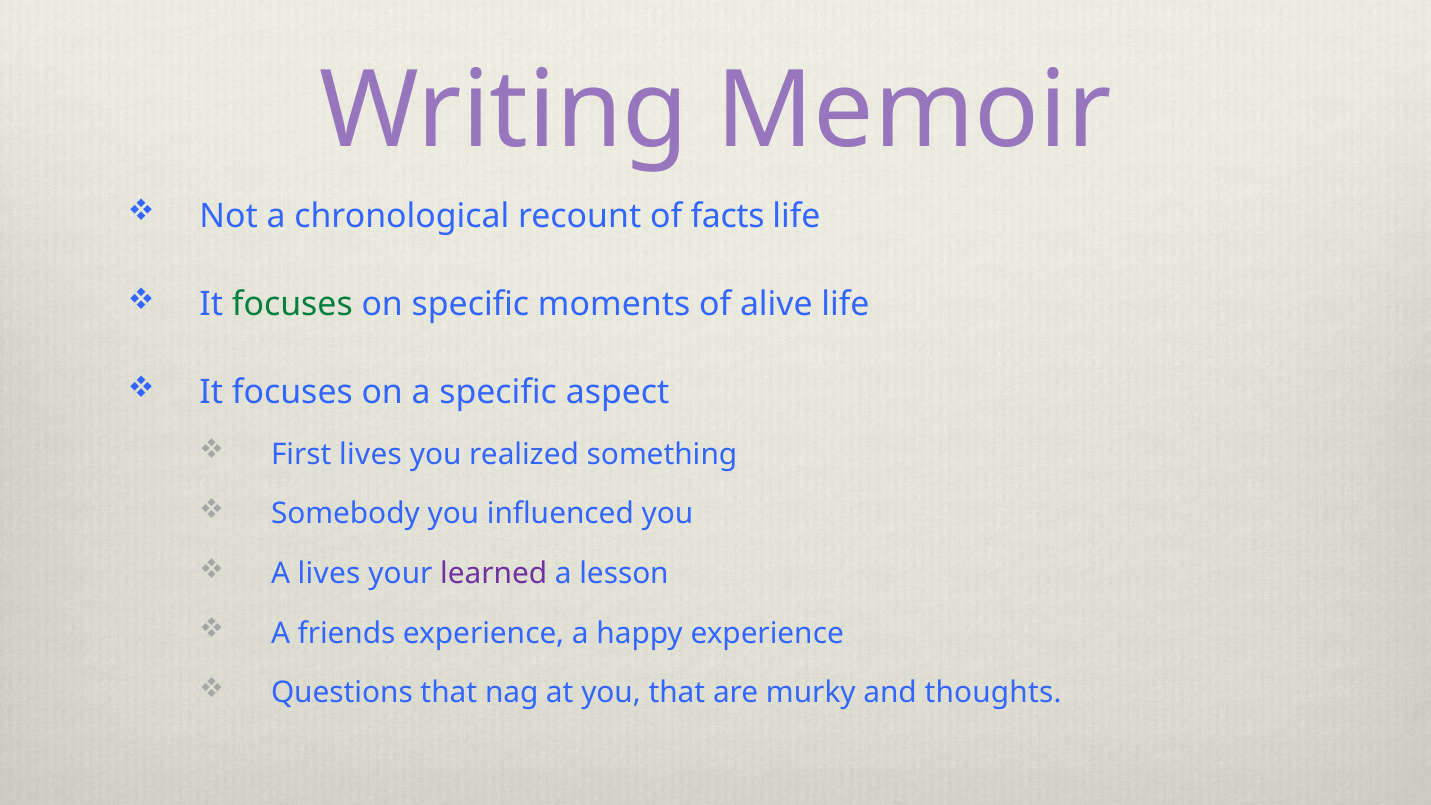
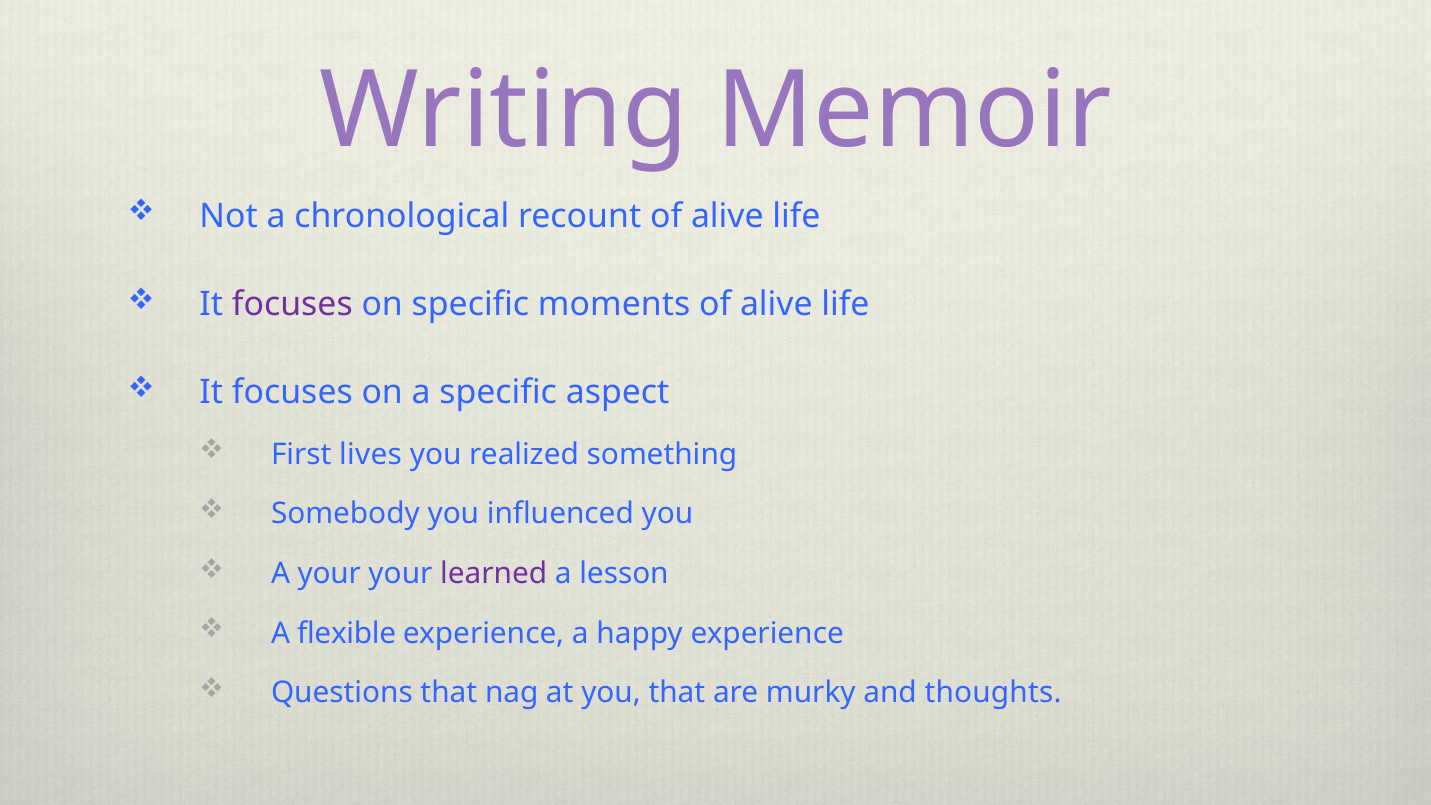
recount of facts: facts -> alive (727, 216)
focuses colour: green -> purple (292, 304)
A lives: lives -> your (329, 574)
friends: friends -> flexible (347, 633)
